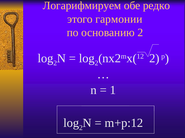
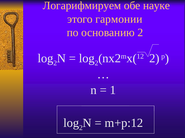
редко: редко -> науке (156, 6)
